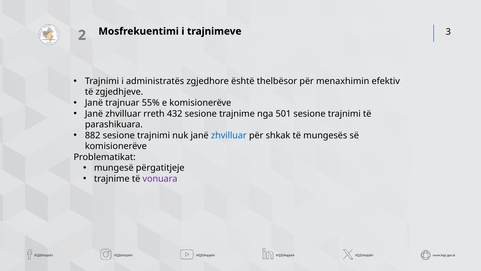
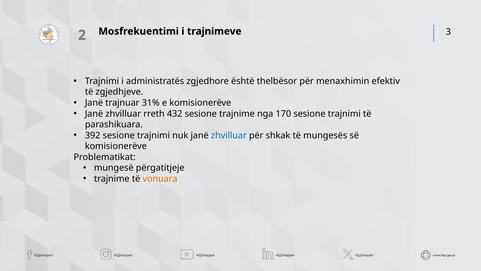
55%: 55% -> 31% (151, 103)
501: 501 -> 170 (283, 114)
882: 882 -> 392 (93, 135)
vonuara colour: purple -> orange (160, 178)
